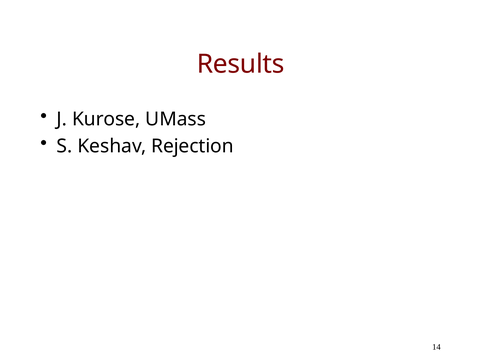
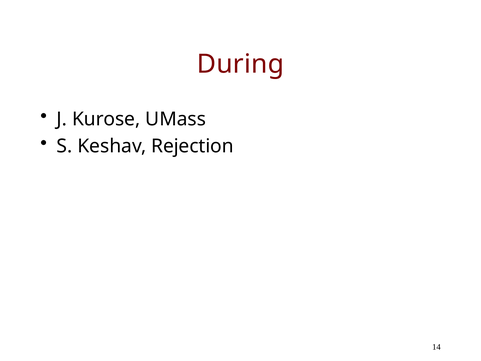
Results: Results -> During (240, 64)
